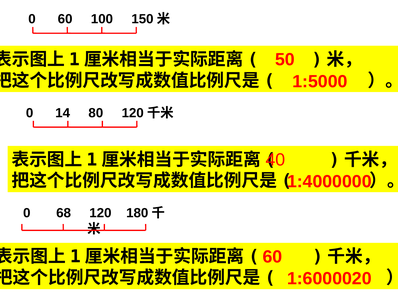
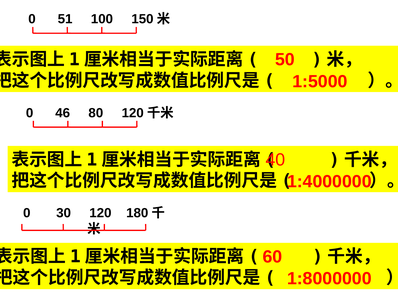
0 60: 60 -> 51 (65, 19)
14: 14 -> 46 (63, 113)
68: 68 -> 30 (64, 213)
1:6000020: 1:6000020 -> 1:8000000 (329, 279)
